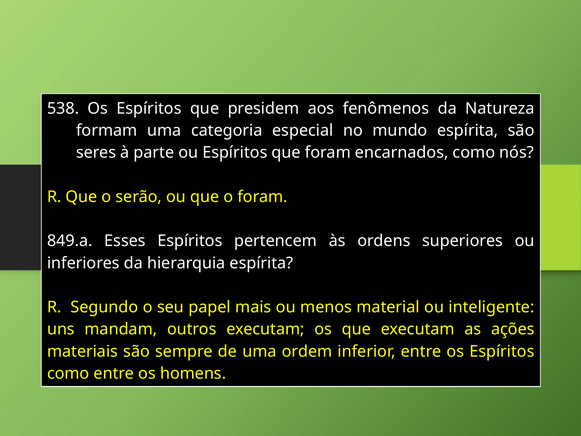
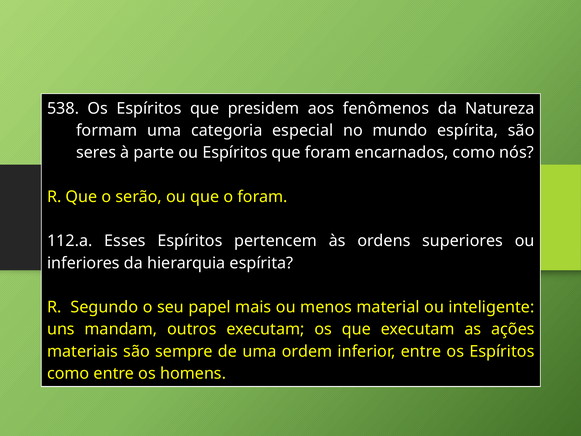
849.a: 849.a -> 112.a (70, 241)
